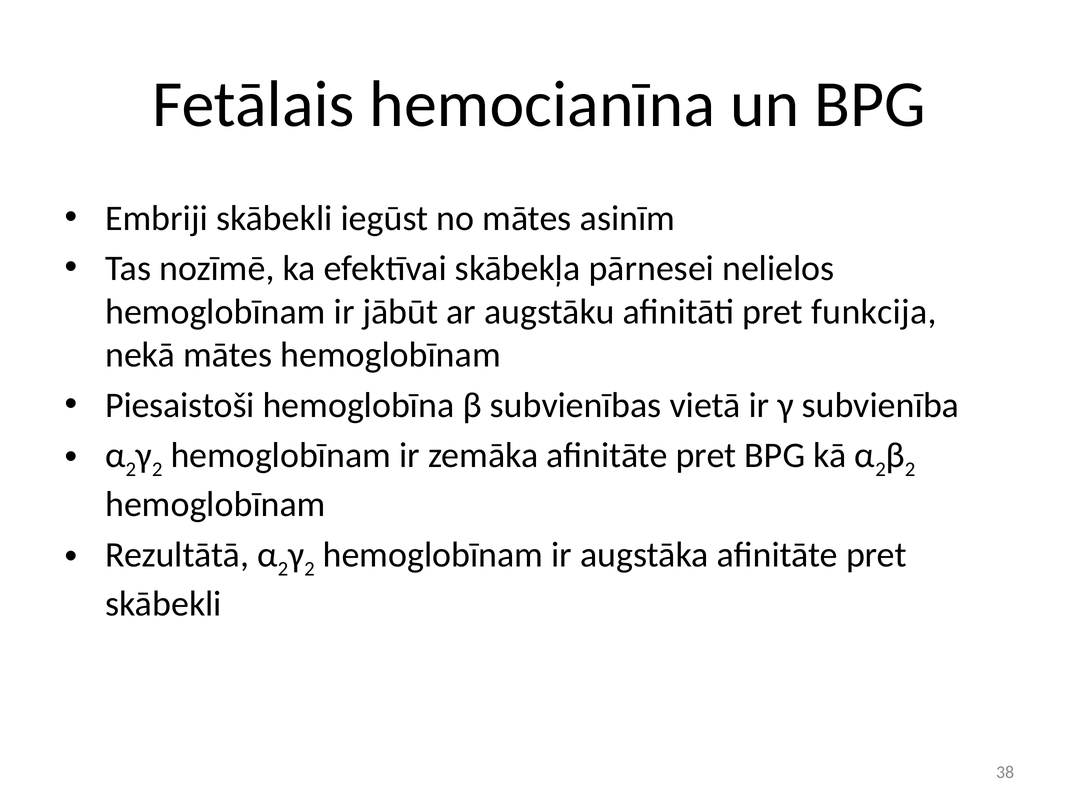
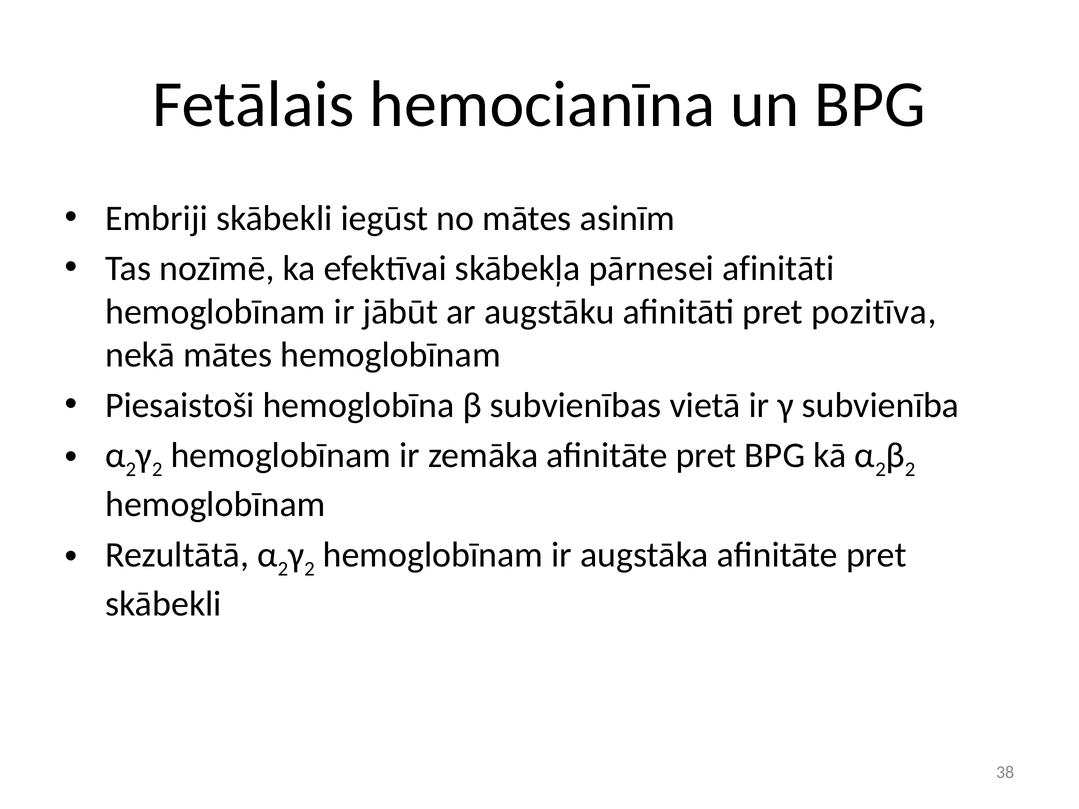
pārnesei nelielos: nelielos -> afinitāti (778, 269)
funkcija: funkcija -> pozitīva (874, 312)
